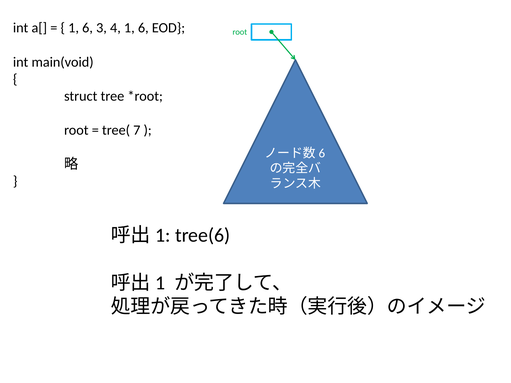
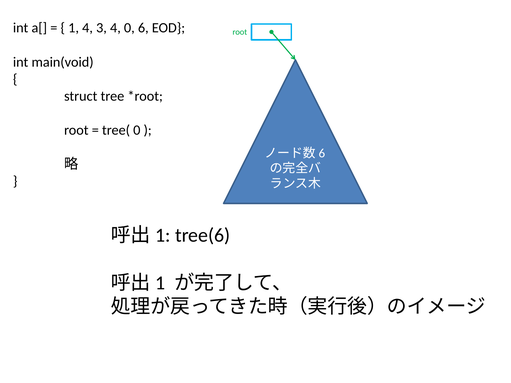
6: 6 -> 4 (88, 28)
4 1: 1 -> 0 (129, 28)
tree( 7: 7 -> 0 (137, 130)
